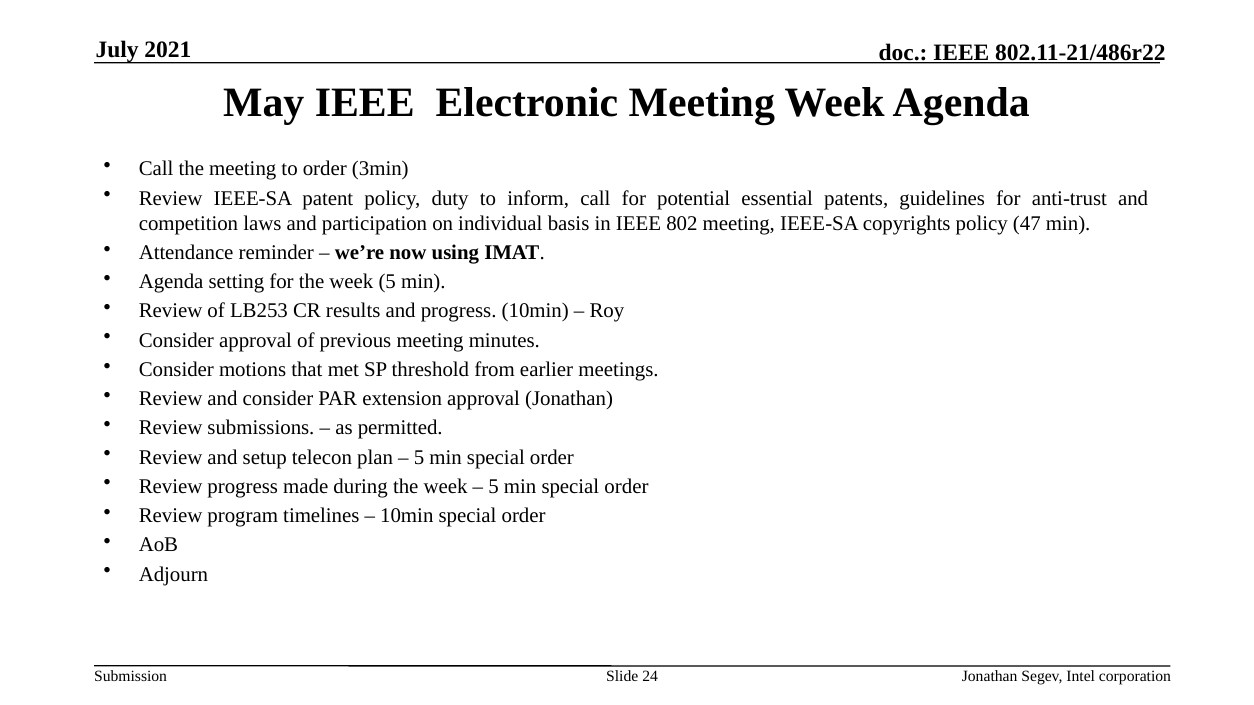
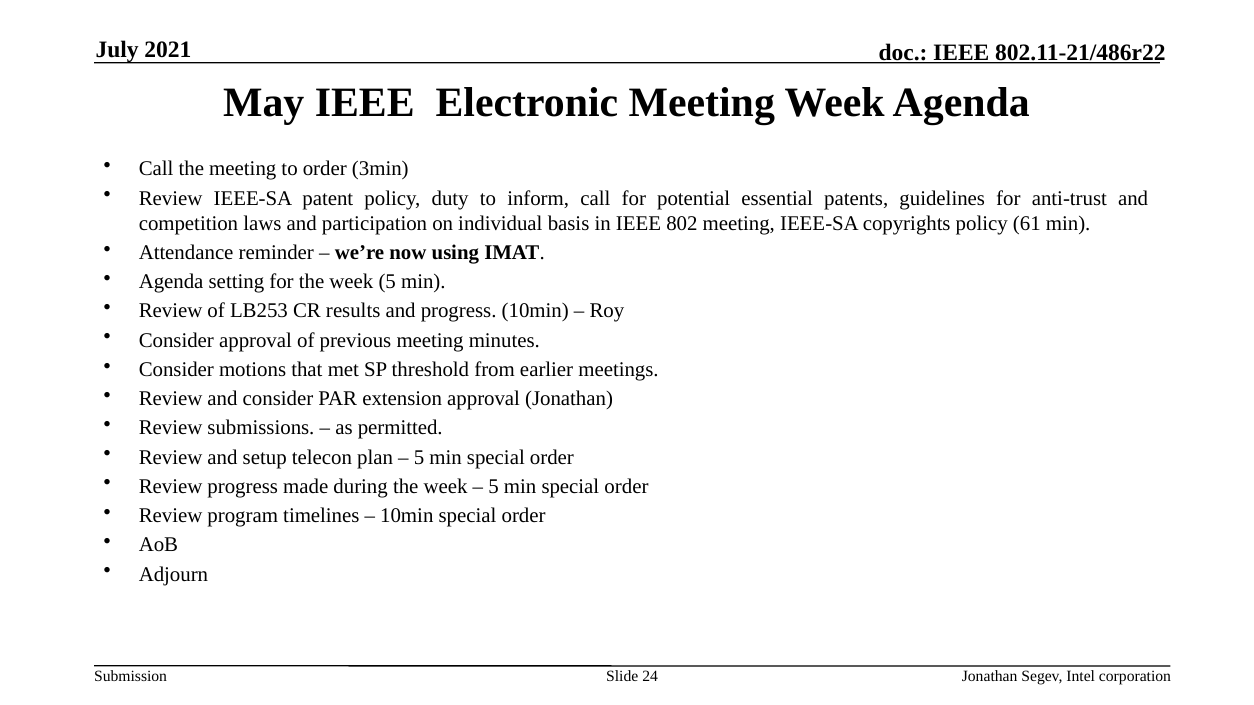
47: 47 -> 61 (1027, 223)
